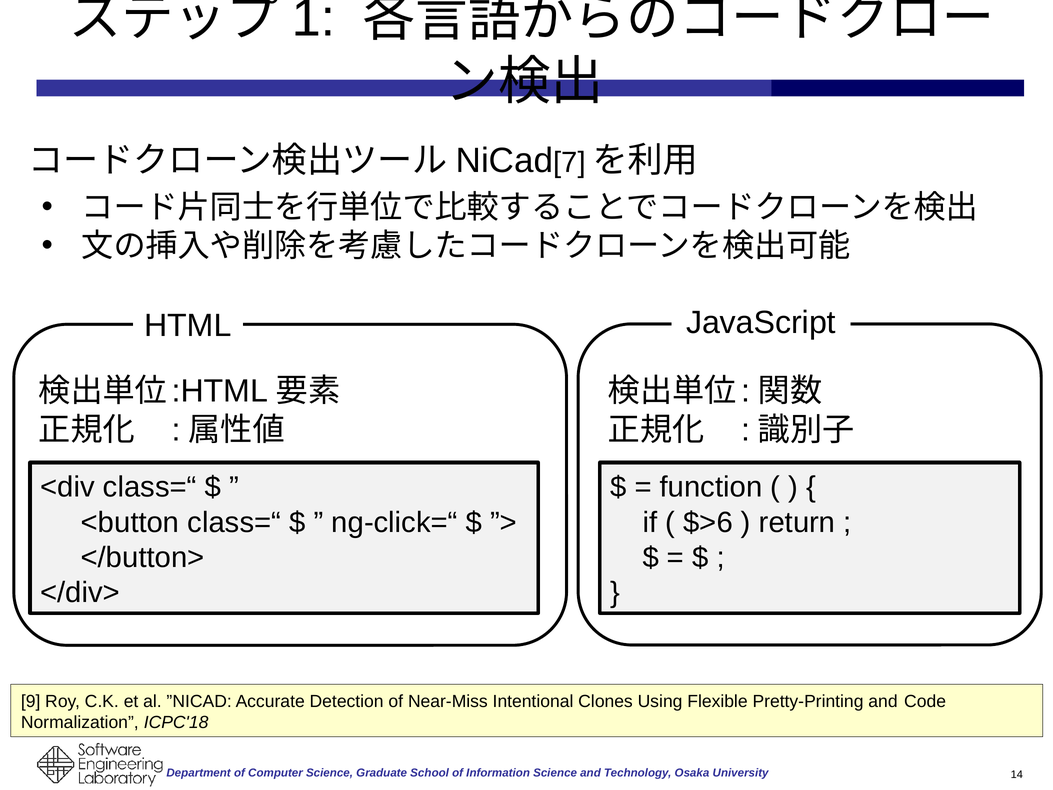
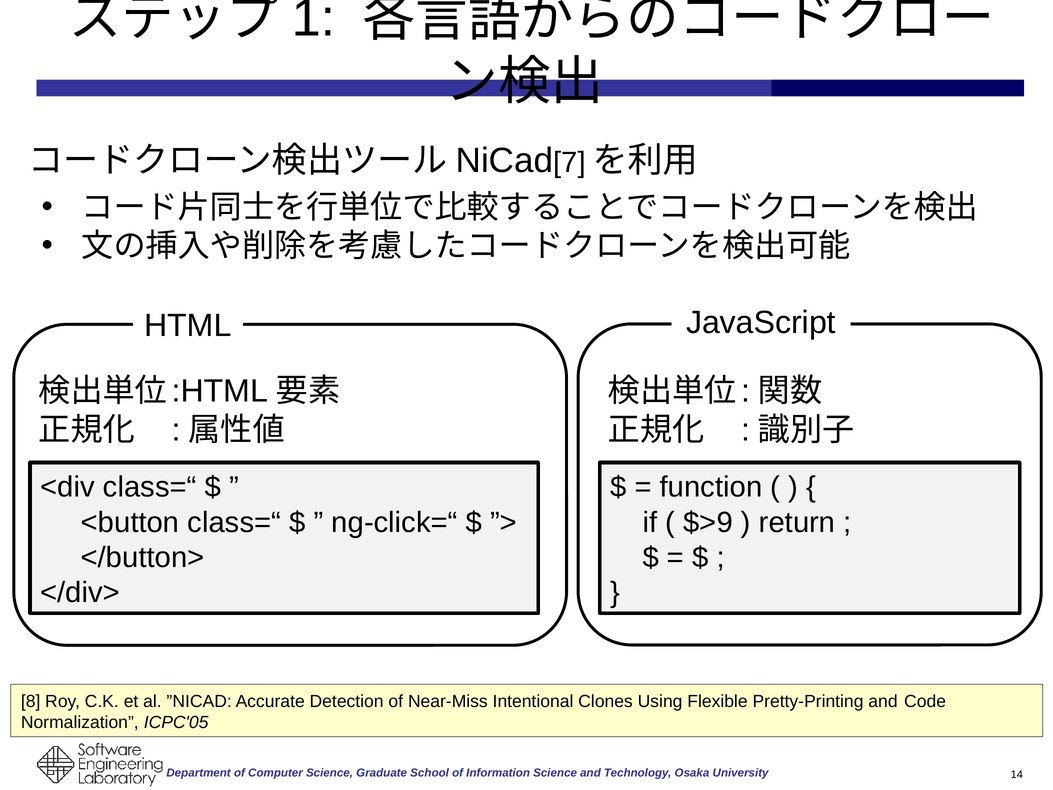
$>6: $>6 -> $>9 (708, 522)
9: 9 -> 8 (31, 701)
ICPC'18: ICPC'18 -> ICPC'05 (176, 722)
